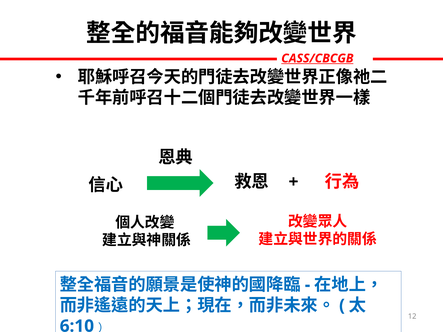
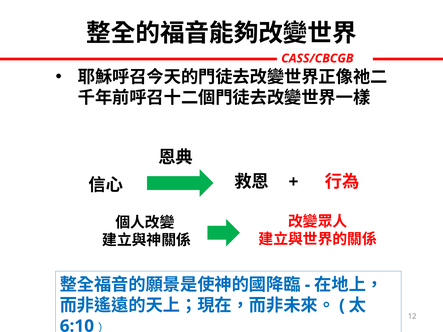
CASS/CBCGB underline: present -> none (317, 58)
